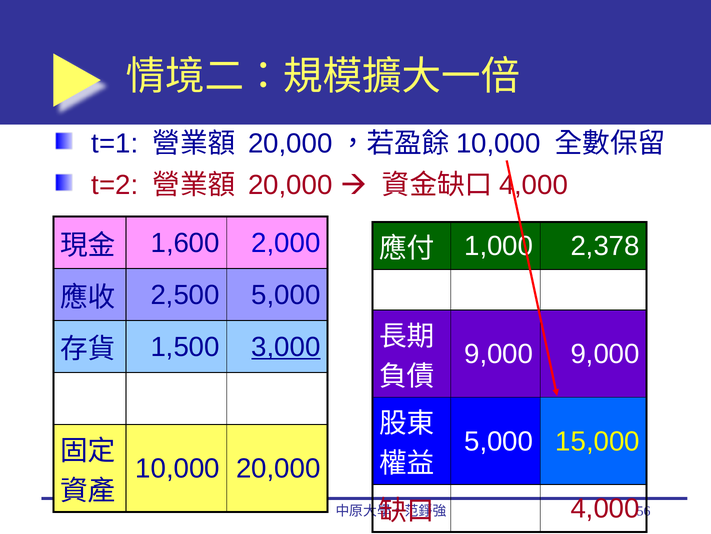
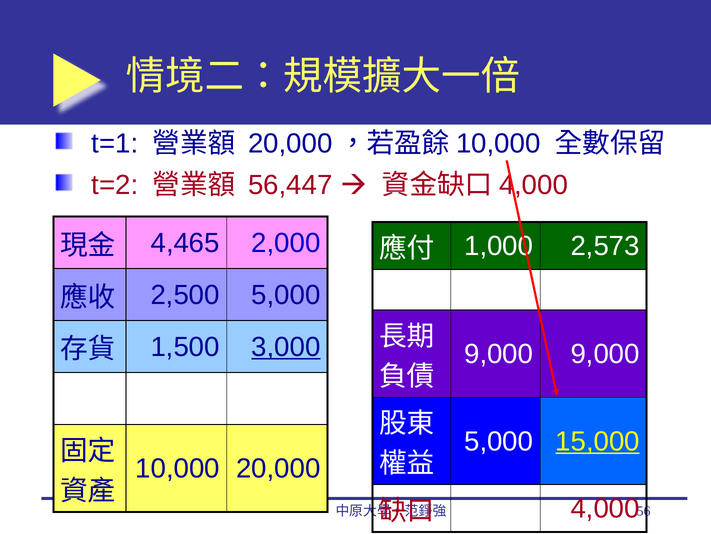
20,000: 20,000 -> 56,447 (290, 185)
1,600: 1,600 -> 4,465 (185, 243)
2,378: 2,378 -> 2,573 (605, 246)
15,000 underline: none -> present (598, 441)
